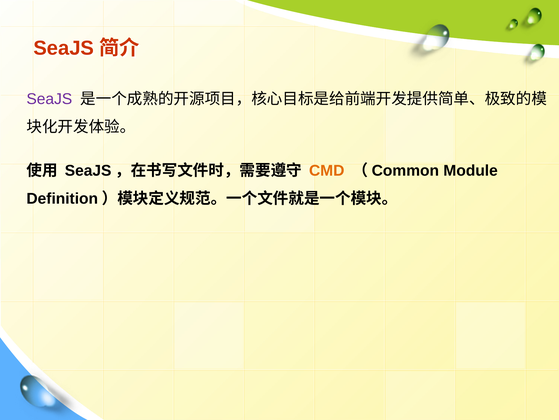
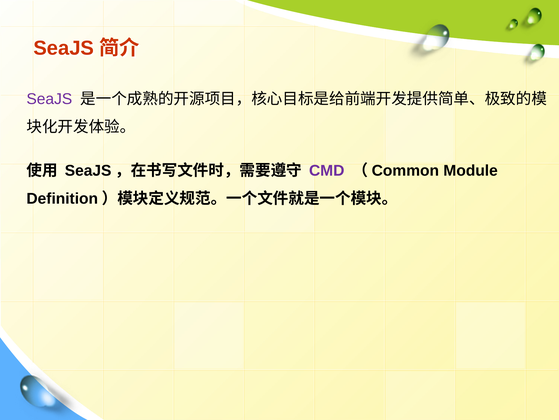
CMD colour: orange -> purple (327, 170)
